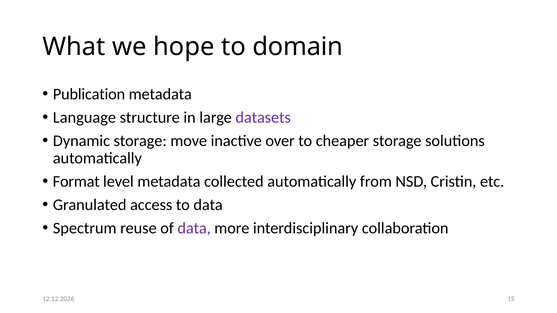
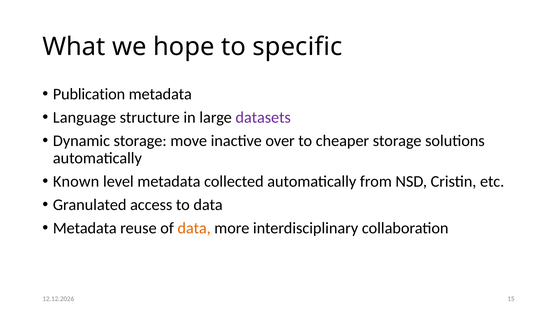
domain: domain -> specific (297, 47)
Format: Format -> Known (76, 182)
Spectrum: Spectrum -> Metadata (85, 228)
data colour: purple -> orange (194, 228)
